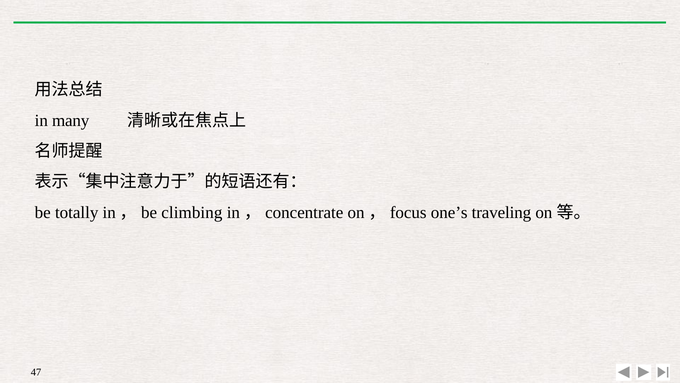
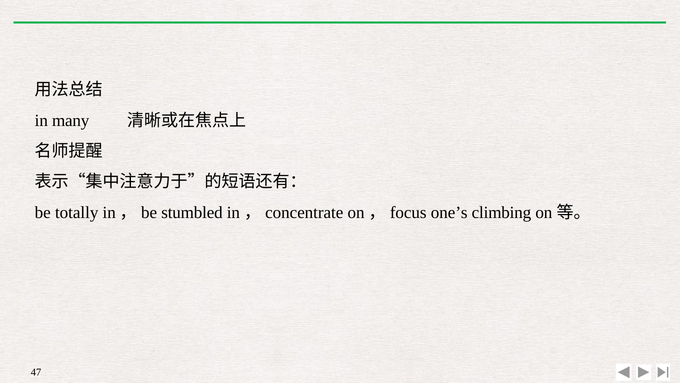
climbing: climbing -> stumbled (192, 212)
traveling: traveling -> climbing (501, 212)
